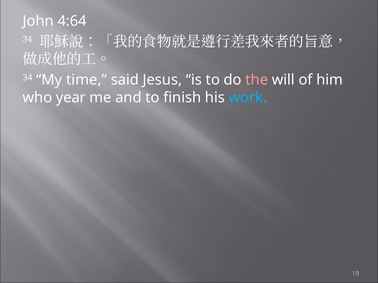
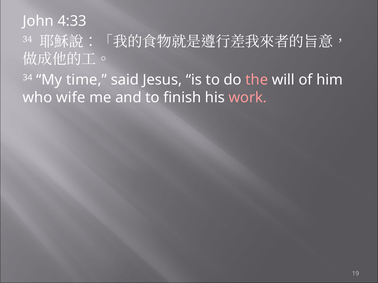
4:64: 4:64 -> 4:33 (72, 21)
year: year -> wife (71, 98)
work colour: light blue -> pink (248, 98)
